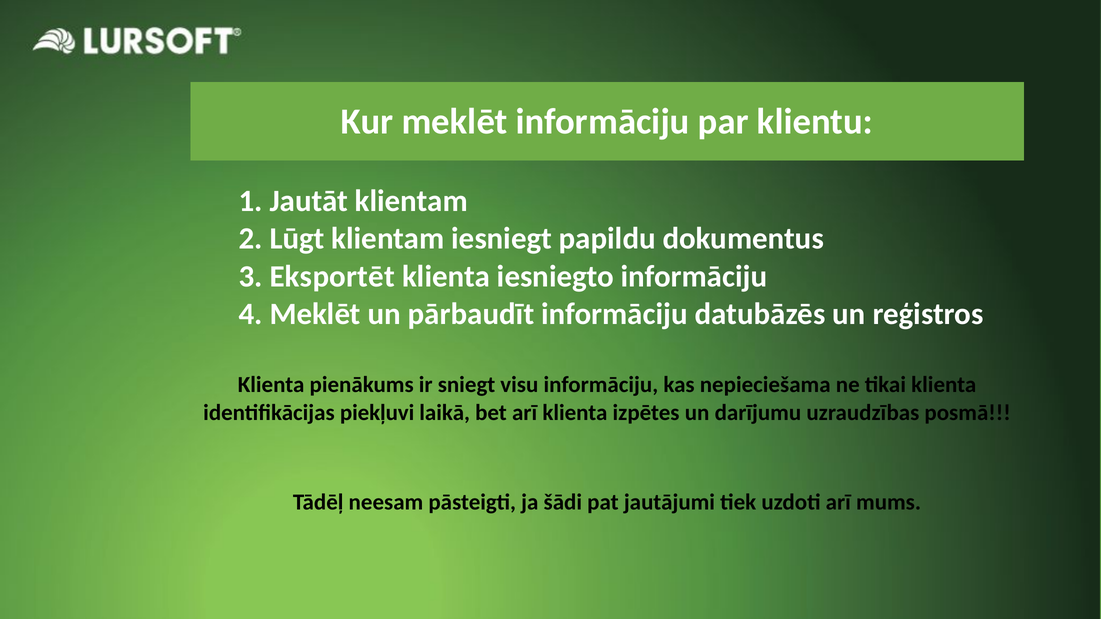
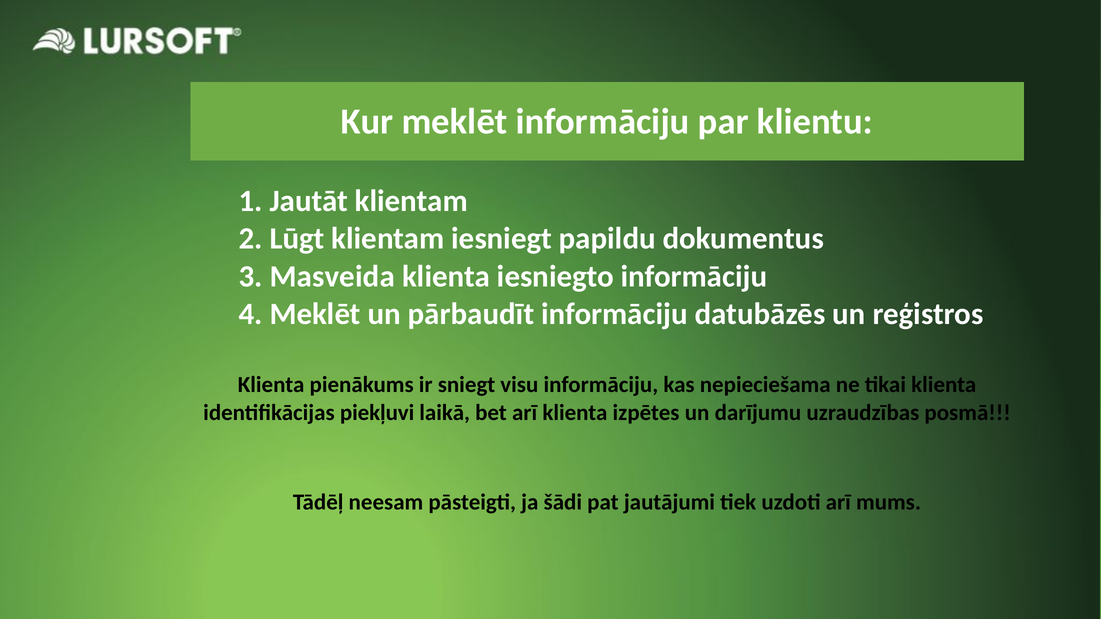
Eksportēt: Eksportēt -> Masveida (332, 277)
